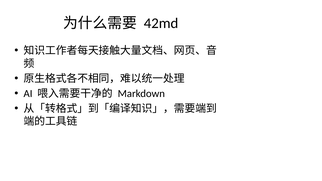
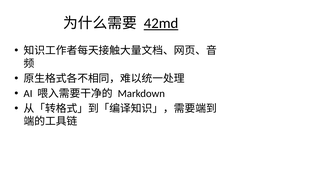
42md underline: none -> present (161, 23)
